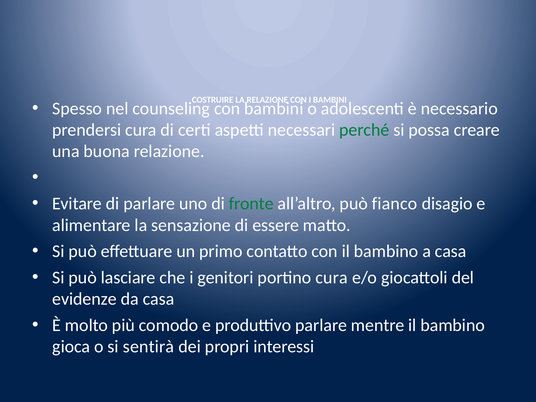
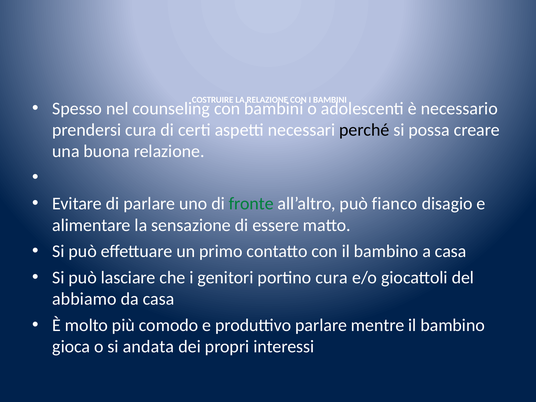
perché colour: green -> black (364, 130)
evidenze: evidenze -> abbiamo (84, 299)
sentirà: sentirà -> andata (149, 347)
